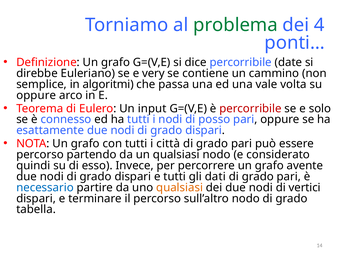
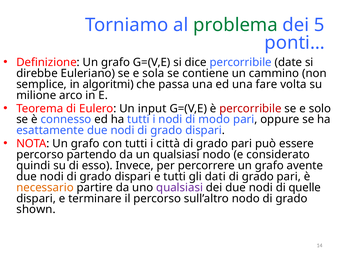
4: 4 -> 5 (319, 25)
very: very -> sola (153, 73)
vale: vale -> fare (267, 84)
oppure: oppure -> milione (36, 95)
posso: posso -> modo (214, 120)
necessario colour: blue -> orange (45, 188)
qualsiasi colour: orange -> purple (180, 188)
vertici: vertici -> quelle (305, 188)
tabella: tabella -> shown (36, 210)
